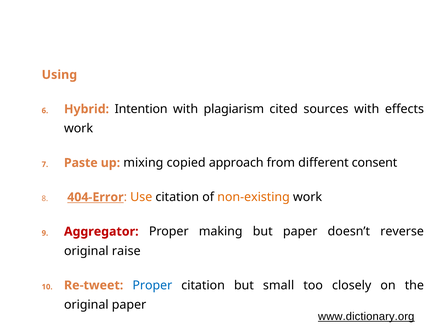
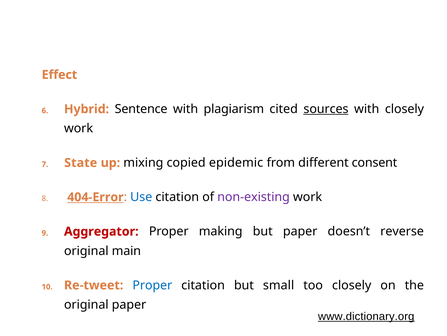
Using: Using -> Effect (59, 75)
Intention: Intention -> Sentence (141, 109)
sources underline: none -> present (326, 109)
with effects: effects -> closely (404, 109)
Paste: Paste -> State (81, 162)
approach: approach -> epidemic (236, 162)
Use colour: orange -> blue (141, 197)
non-existing colour: orange -> purple (254, 197)
raise: raise -> main (126, 250)
